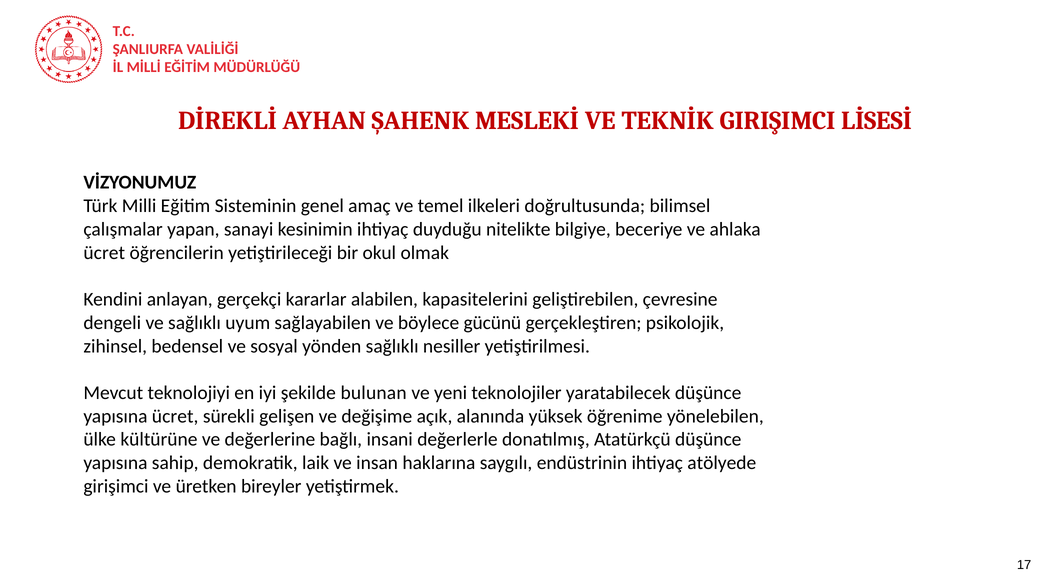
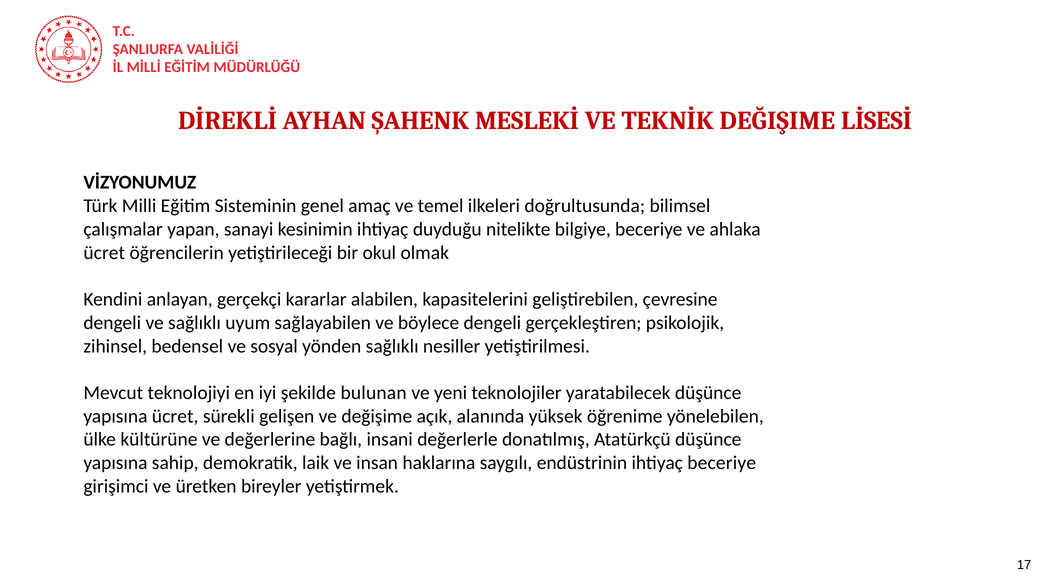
TEKNİK GIRIŞIMCI: GIRIŞIMCI -> DEĞIŞIME (777, 121)
böylece gücünü: gücünü -> dengeli (492, 323)
ihtiyaç atölyede: atölyede -> beceriye (722, 463)
